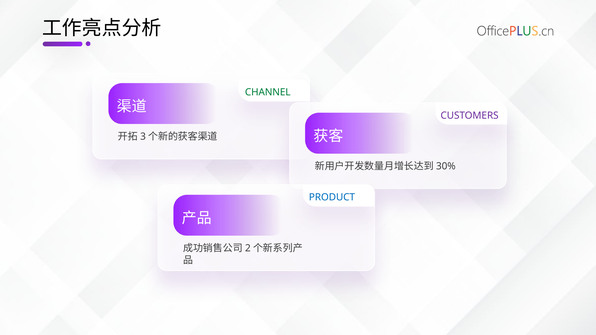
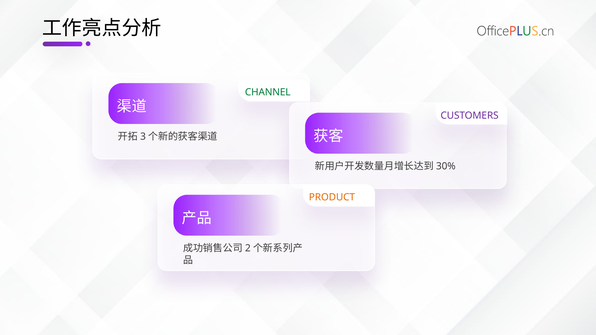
PRODUCT colour: blue -> orange (332, 198)
